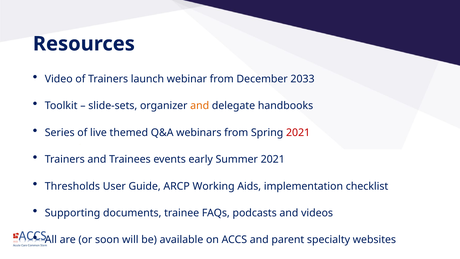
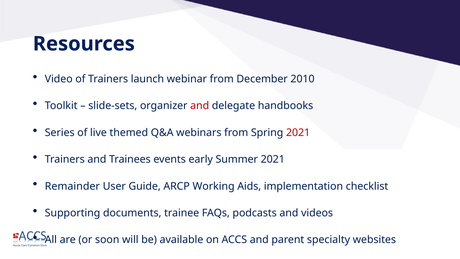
2033: 2033 -> 2010 (303, 79)
and colour: orange -> red (200, 106)
Thresholds: Thresholds -> Remainder (72, 186)
